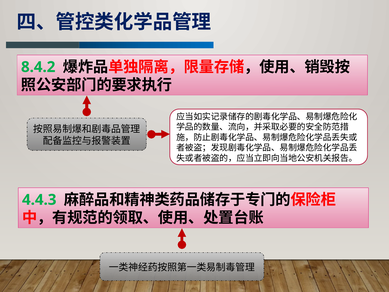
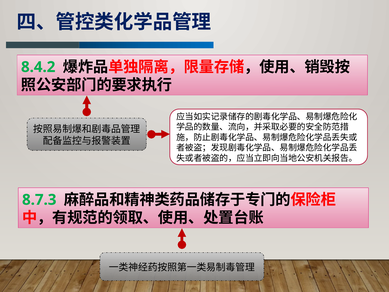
4.4.3: 4.4.3 -> 8.7.3 (39, 200)
